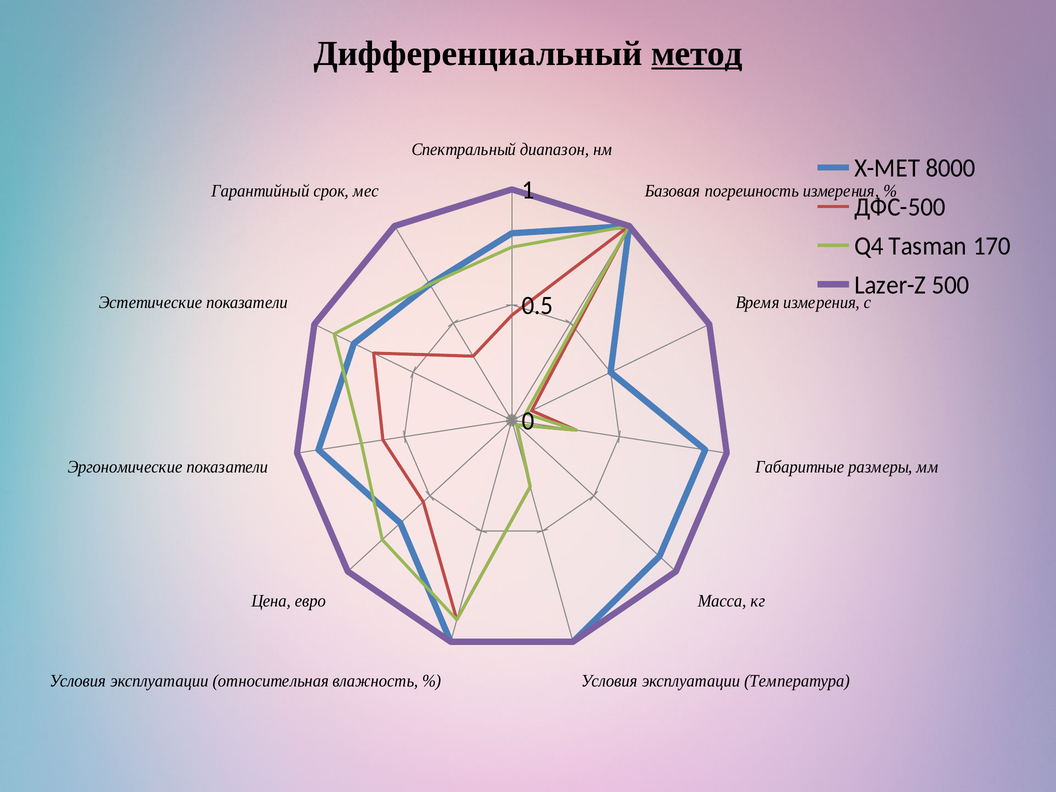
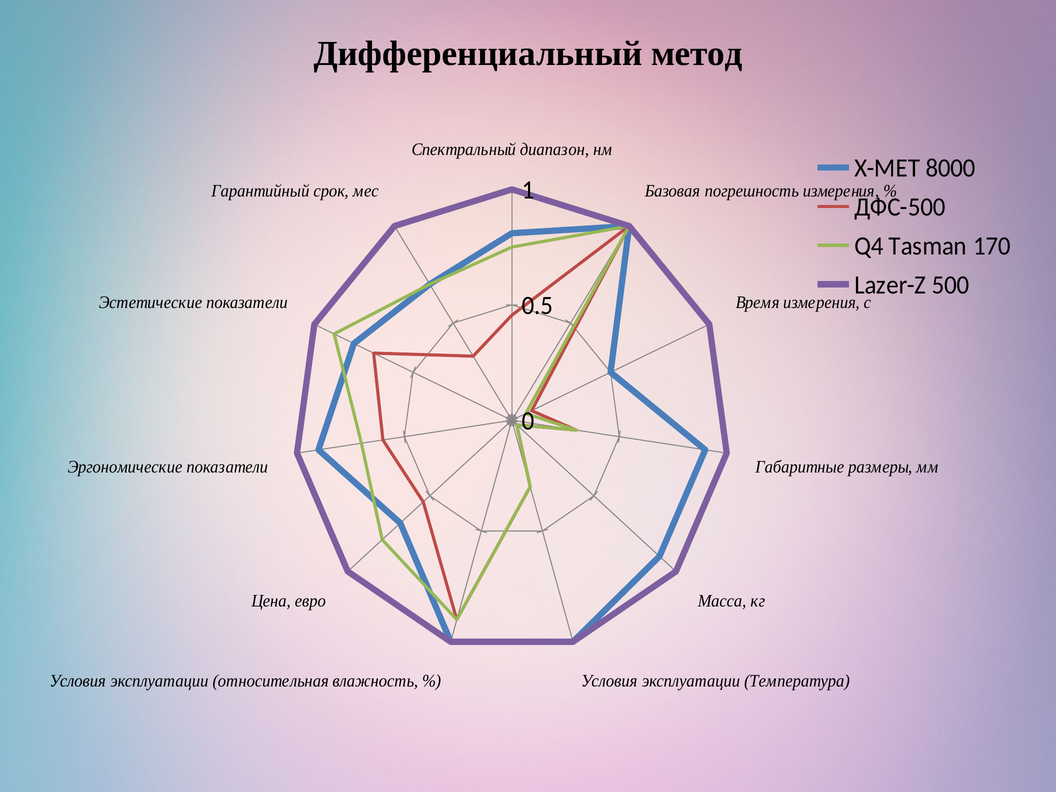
метод underline: present -> none (697, 53)
